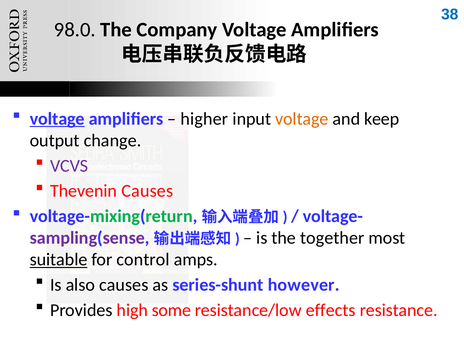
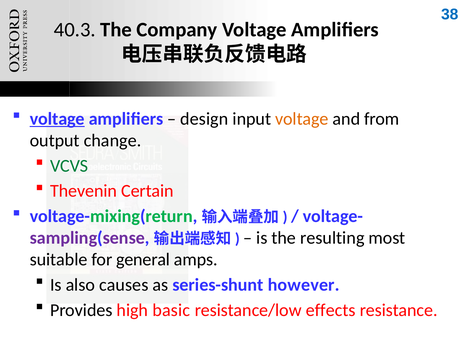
98.0: 98.0 -> 40.3 (75, 30)
higher: higher -> design (204, 119)
keep: keep -> from (382, 119)
VCVS colour: purple -> green (69, 166)
Thevenin Causes: Causes -> Certain (147, 191)
together: together -> resulting (332, 238)
suitable underline: present -> none (59, 260)
control: control -> general (143, 260)
some: some -> basic (171, 310)
